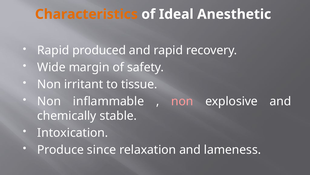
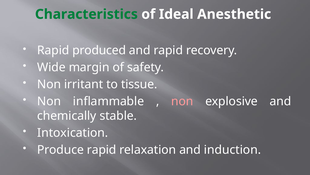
Characteristics colour: orange -> green (86, 14)
Produce since: since -> rapid (102, 149)
lameness: lameness -> induction (232, 149)
